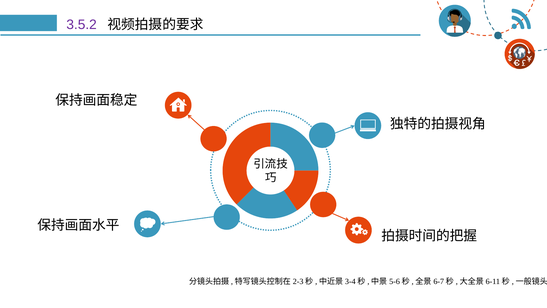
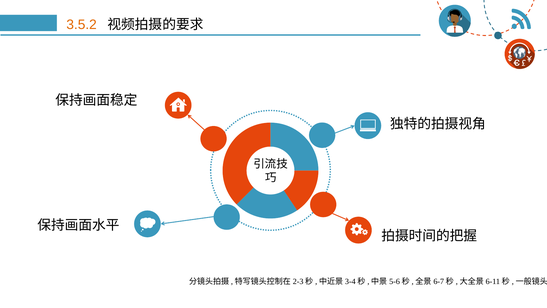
3.5.2 colour: purple -> orange (82, 25)
